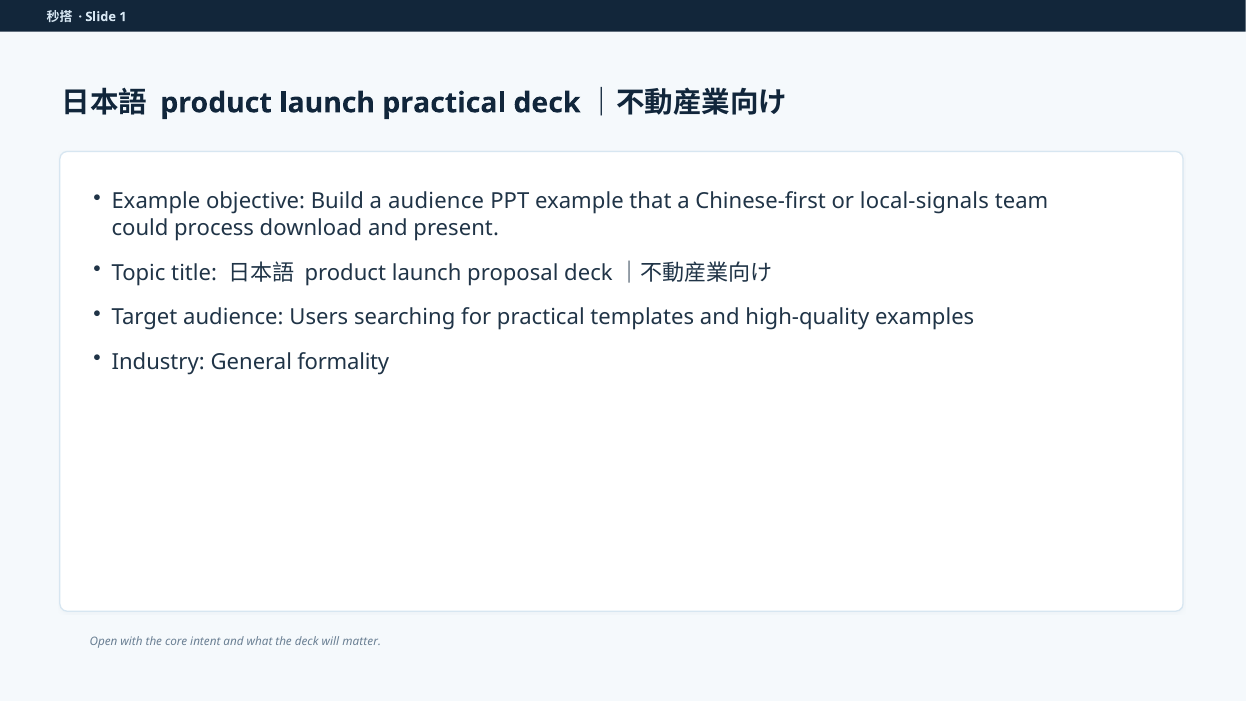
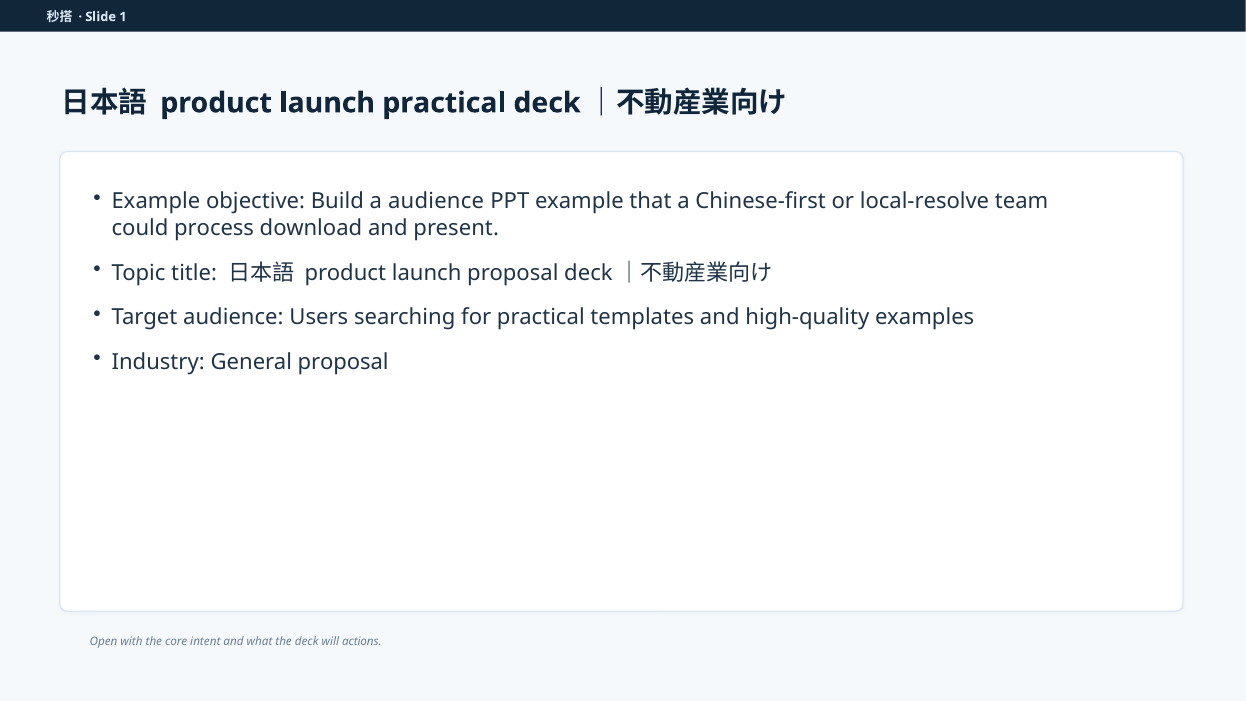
local-signals: local-signals -> local-resolve (925, 202)
General formality: formality -> proposal (343, 362)
matter: matter -> actions (362, 642)
